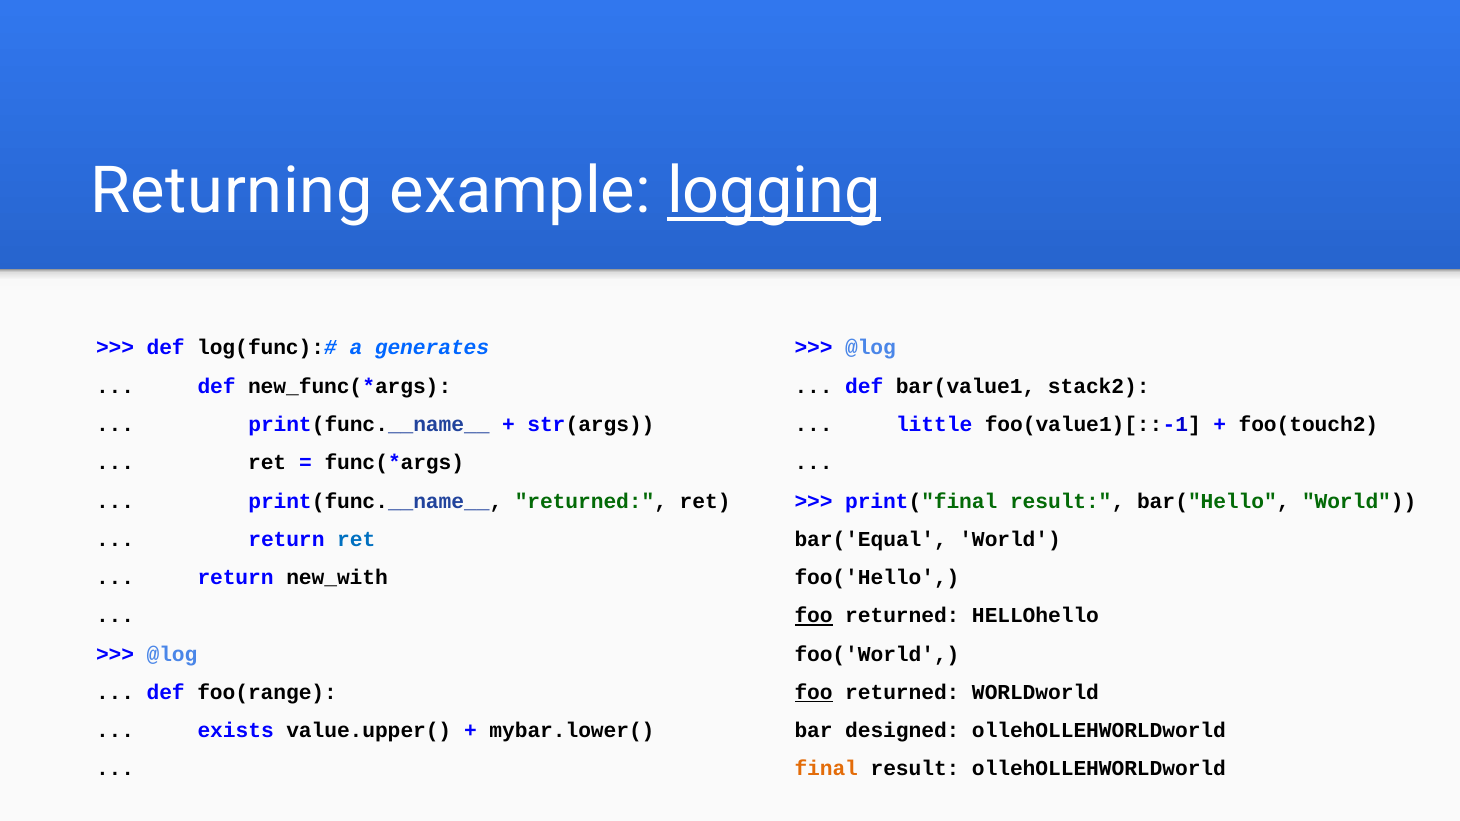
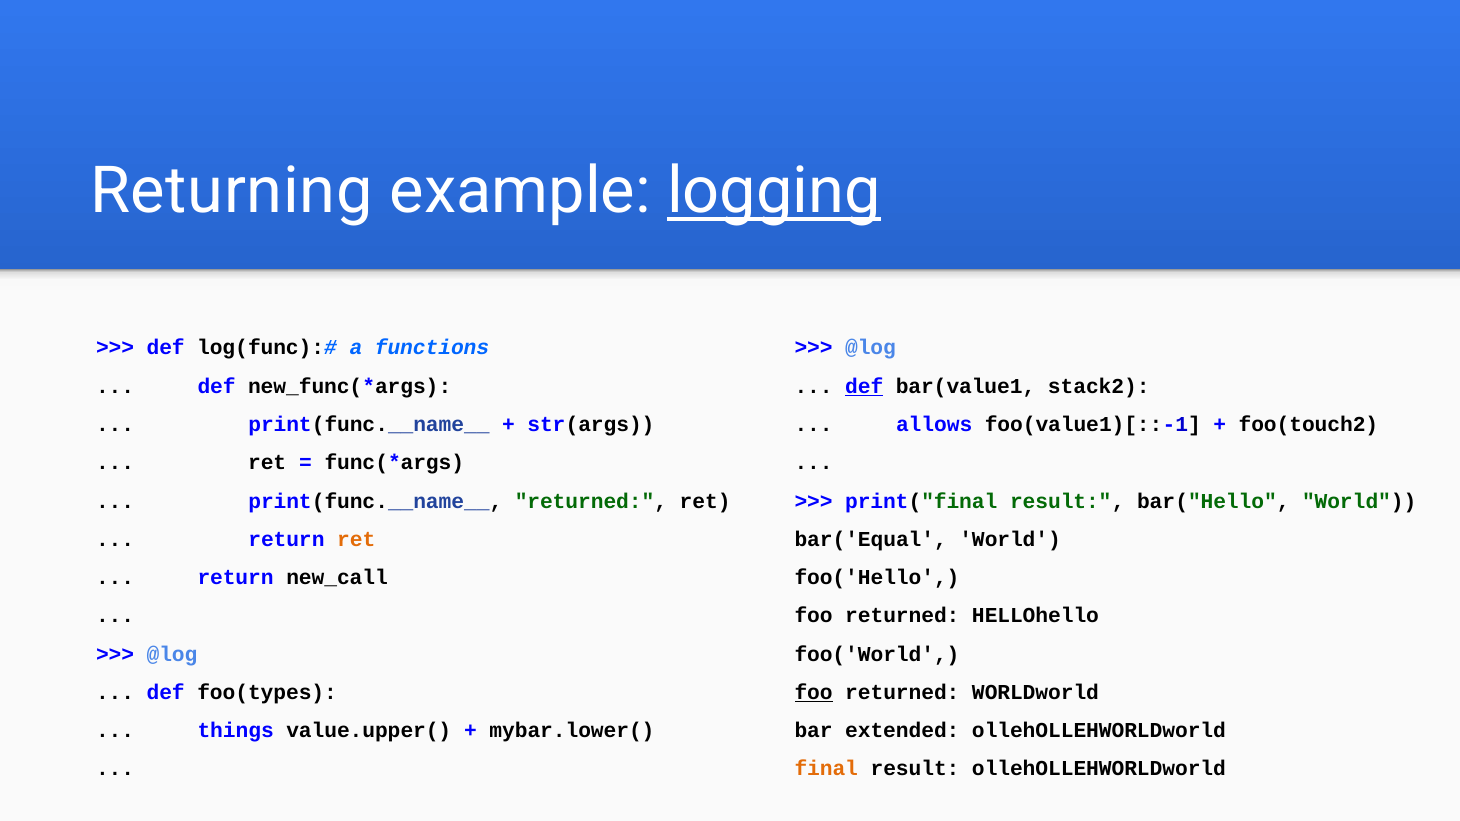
generates: generates -> functions (432, 348)
def underline: none -> present (864, 386)
little: little -> allows (934, 425)
ret colour: blue -> orange (356, 539)
new_with: new_with -> new_call (337, 578)
foo underline: present -> none (814, 616)
foo(range: foo(range -> foo(types (267, 693)
exists: exists -> things (236, 731)
designed: designed -> extended (902, 731)
